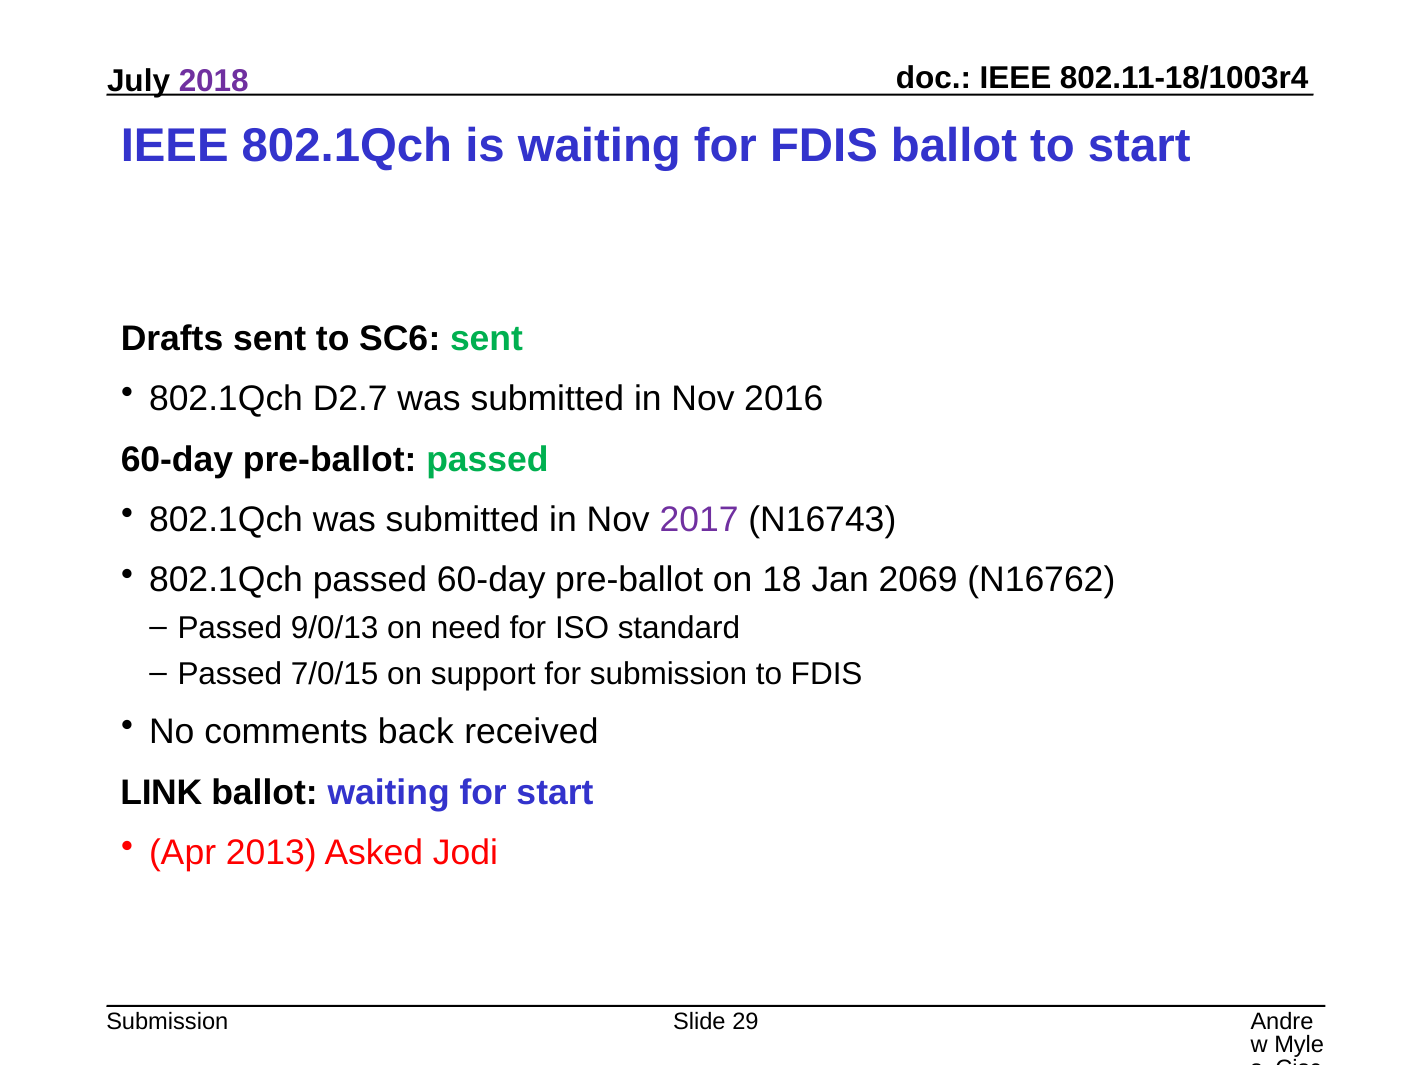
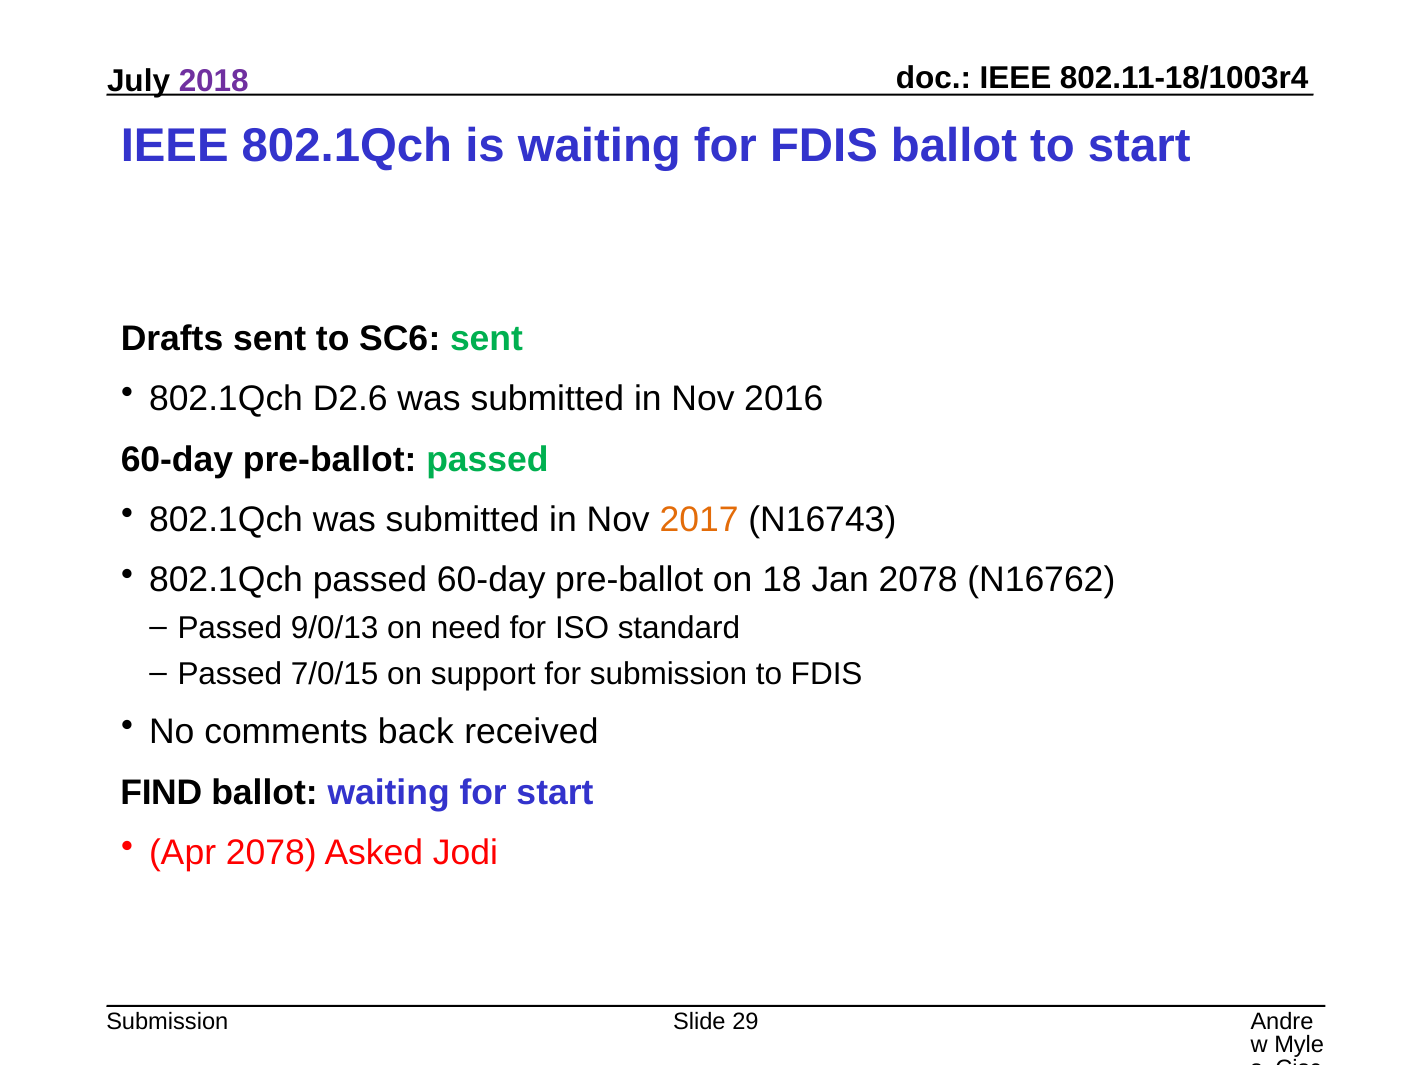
D2.7: D2.7 -> D2.6 (350, 399)
2017 colour: purple -> orange (699, 520)
Jan 2069: 2069 -> 2078 (918, 580)
LINK: LINK -> FIND (161, 792)
Apr 2013: 2013 -> 2078 (271, 853)
